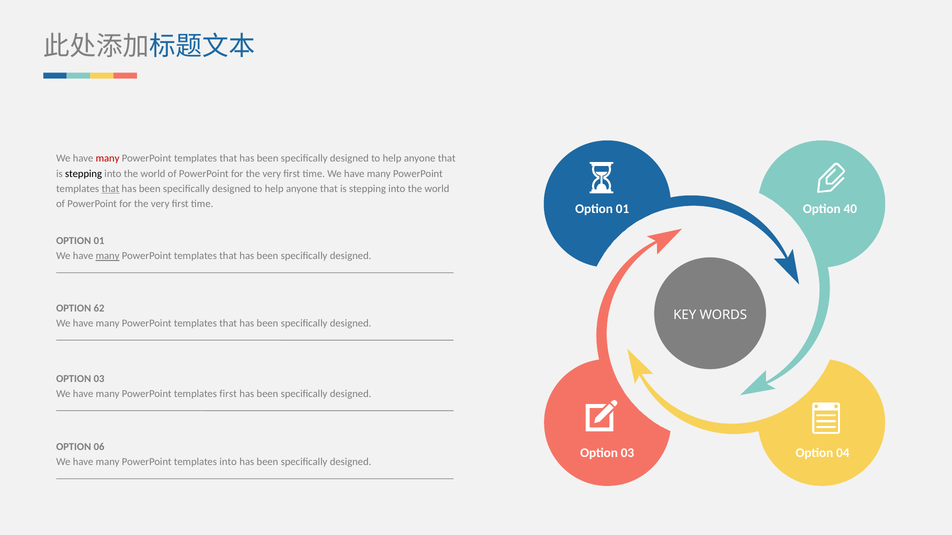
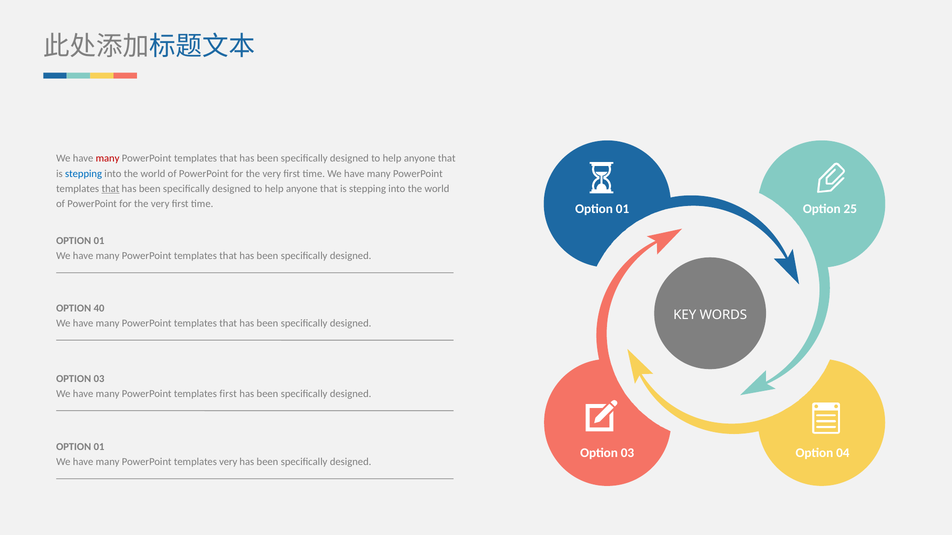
stepping colour: black -> blue (84, 174)
40: 40 -> 25 (850, 209)
many underline: present -> none (108, 256)
62: 62 -> 40 (99, 309)
06: 06 -> 01 (99, 447)
templates into: into -> very (228, 462)
